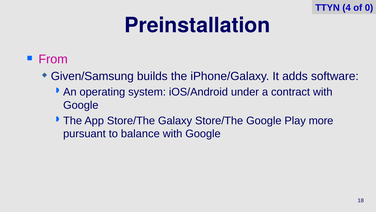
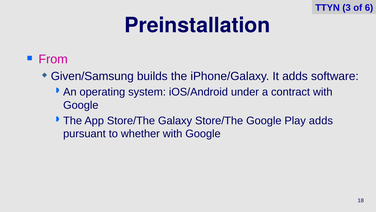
4: 4 -> 3 (347, 8)
0: 0 -> 6 (369, 8)
Play more: more -> adds (321, 120)
balance: balance -> whether (140, 134)
